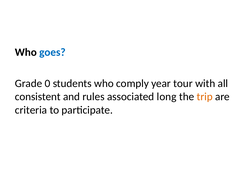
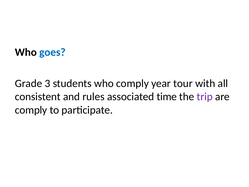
0: 0 -> 3 (47, 83)
long: long -> time (167, 97)
trip colour: orange -> purple (205, 97)
criteria: criteria -> comply (31, 110)
